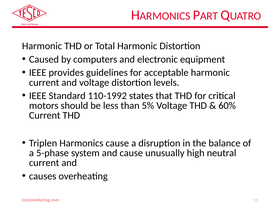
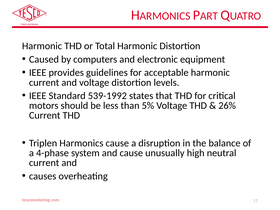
110-1992: 110-1992 -> 539-1992 (107, 96)
60%: 60% -> 26% (227, 106)
5-phase: 5-phase -> 4-phase (52, 153)
